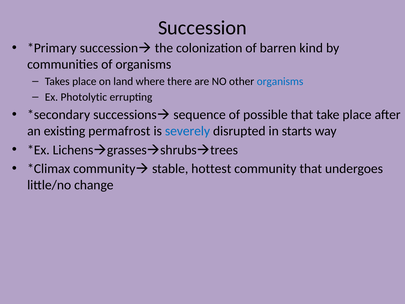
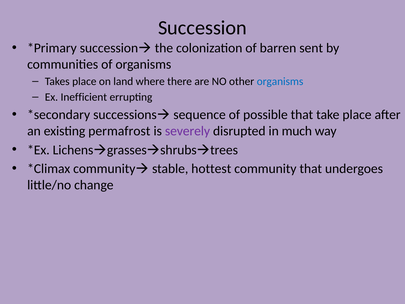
kind: kind -> sent (311, 48)
Photolytic: Photolytic -> Inefficient (84, 97)
severely colour: blue -> purple (187, 131)
starts: starts -> much (297, 131)
